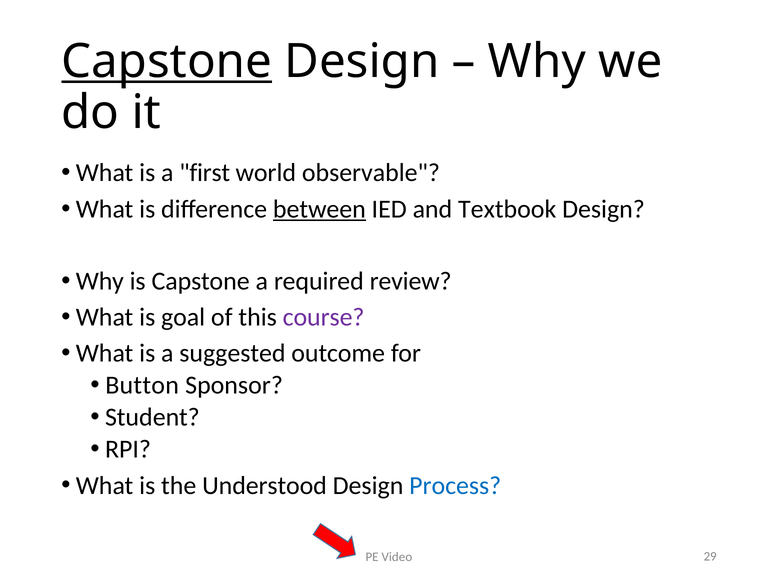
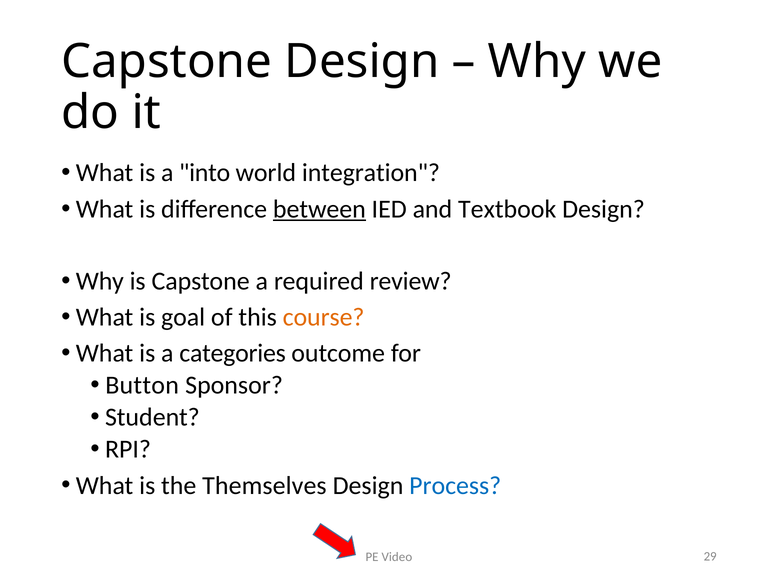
Capstone underline: present -> none (167, 61)
first: first -> into (205, 173)
observable: observable -> integration (371, 173)
course colour: purple -> orange (324, 318)
suggested: suggested -> categories (233, 354)
Understood: Understood -> Themselves (264, 486)
